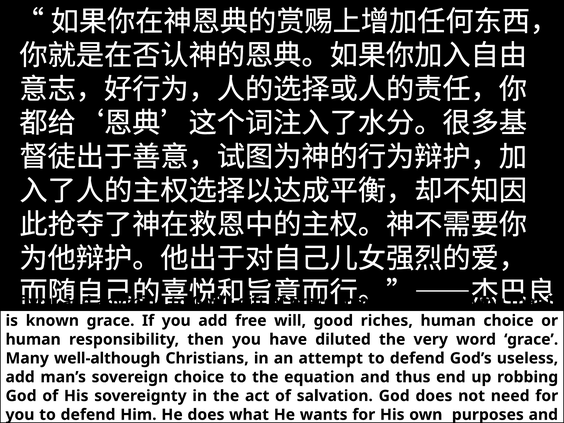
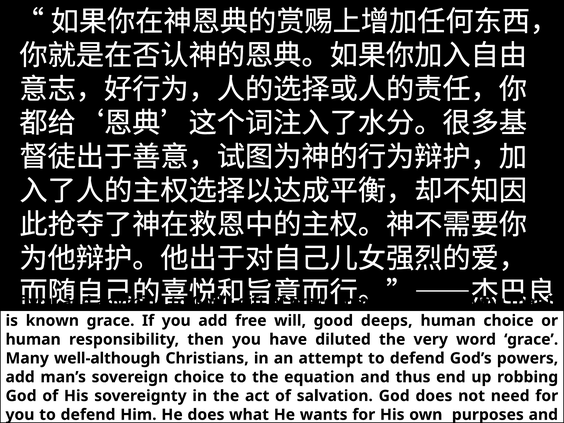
riches: riches -> deeps (387, 321)
useless: useless -> powers (527, 358)
